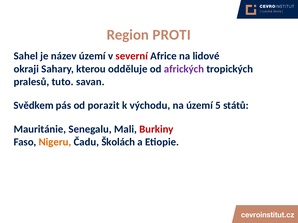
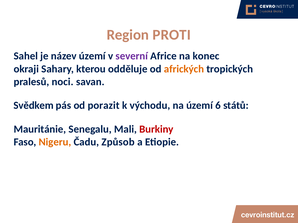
severní colour: red -> purple (132, 56)
lidové: lidové -> konec (206, 56)
afrických colour: purple -> orange (184, 69)
tuto: tuto -> noci (63, 82)
5: 5 -> 6 (218, 106)
Školách: Školách -> Způsob (118, 142)
